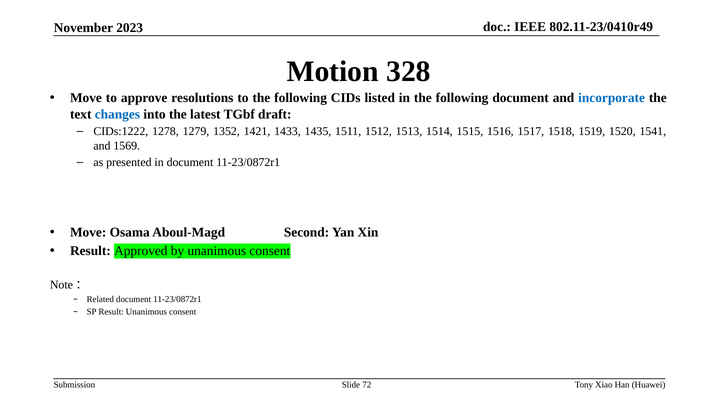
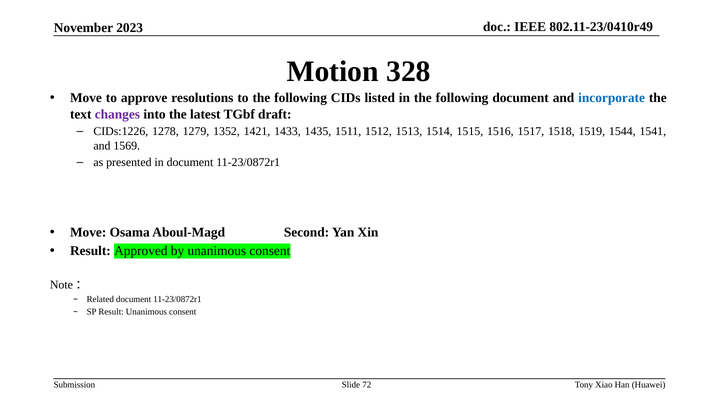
changes colour: blue -> purple (117, 114)
CIDs:1222: CIDs:1222 -> CIDs:1226 (121, 132)
1520: 1520 -> 1544 (622, 132)
